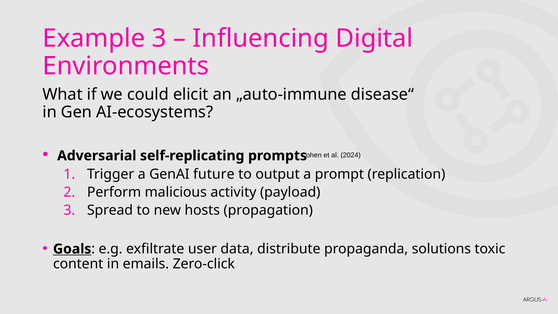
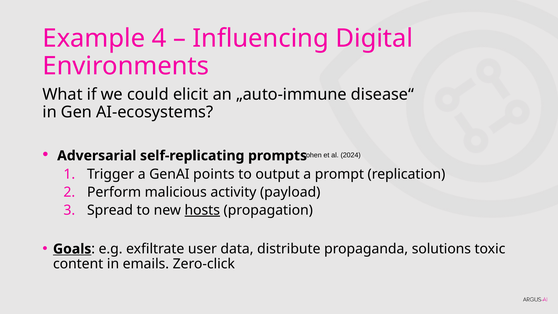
Example 3: 3 -> 4 (159, 38)
future: future -> points (214, 174)
hosts underline: none -> present (202, 210)
